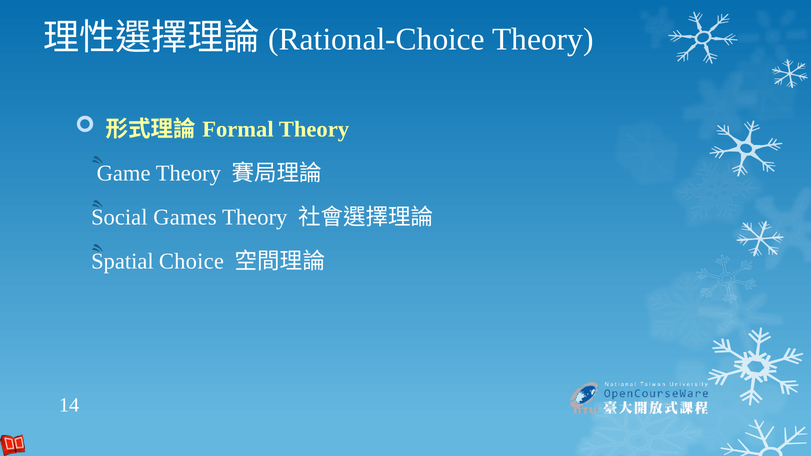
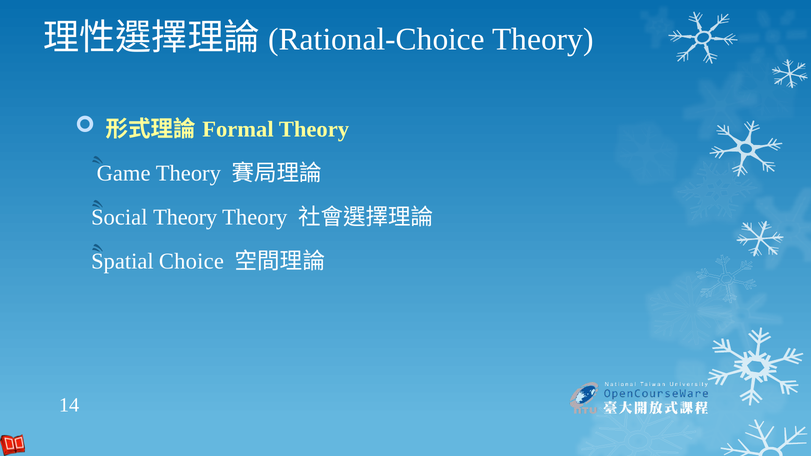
Games: Games -> Theory (185, 217)
